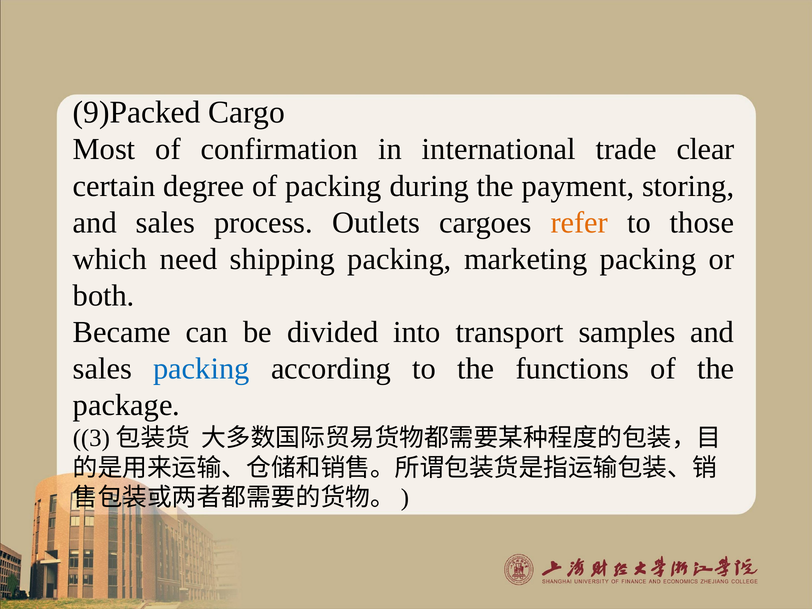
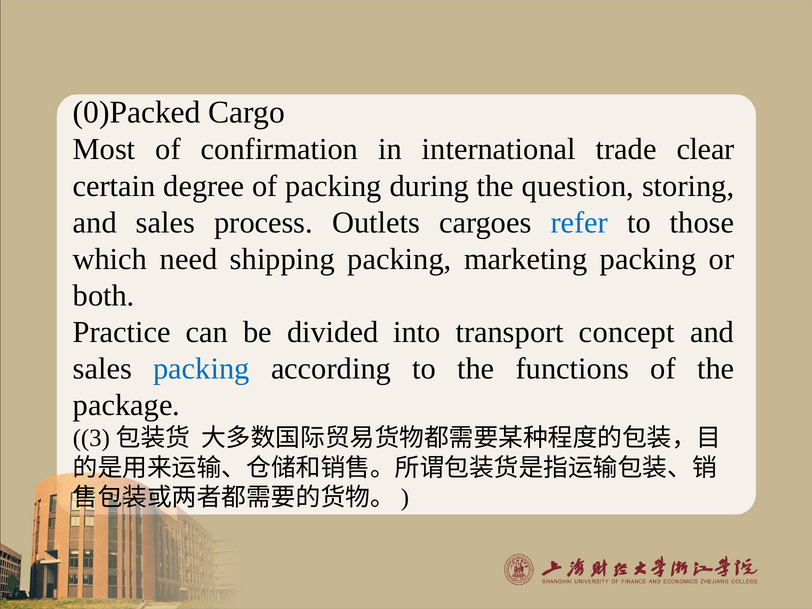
9)Packed: 9)Packed -> 0)Packed (137, 112)
payment: payment -> question (578, 186)
refer colour: orange -> blue (579, 223)
Became: Became -> Practice (122, 332)
samples: samples -> concept (627, 332)
